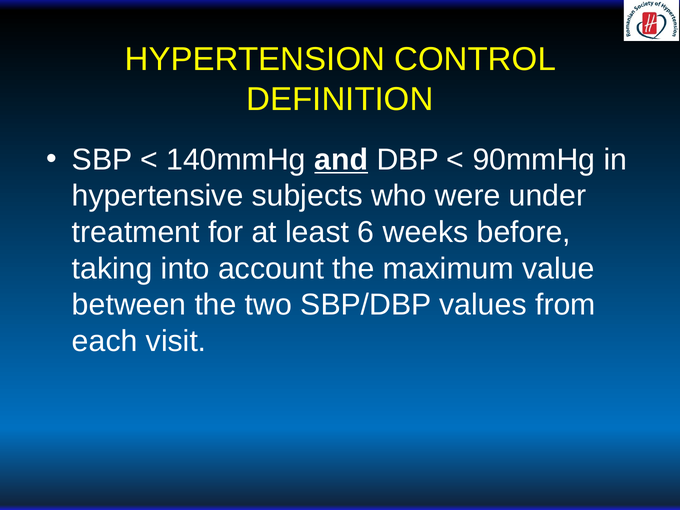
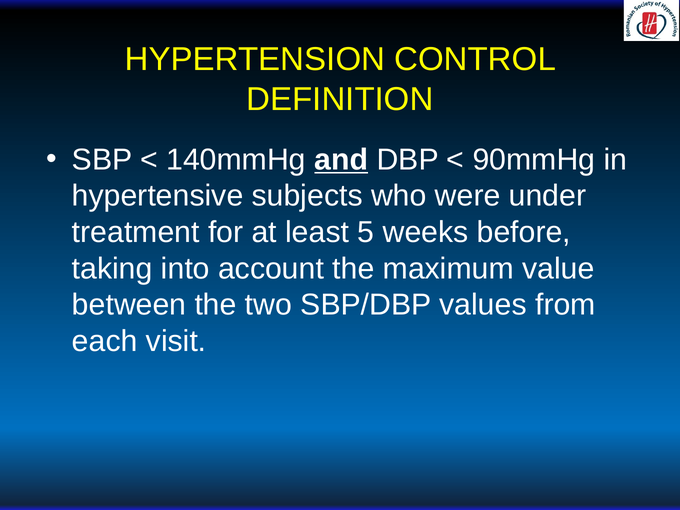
6: 6 -> 5 (366, 232)
